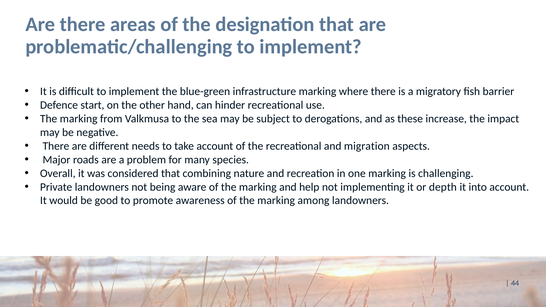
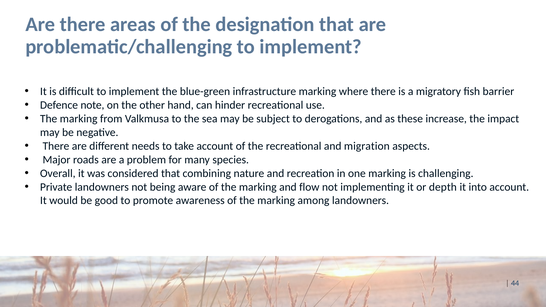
start: start -> note (92, 105)
help: help -> flow (309, 187)
